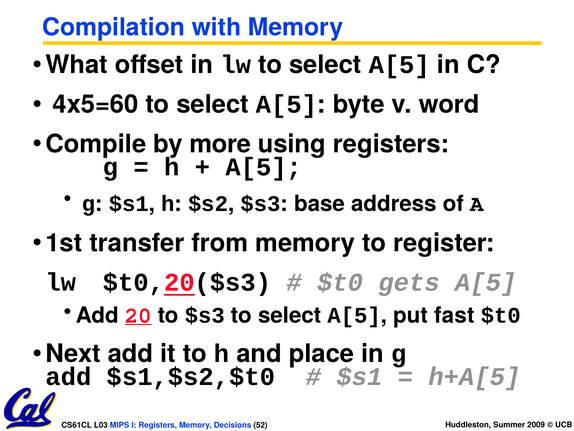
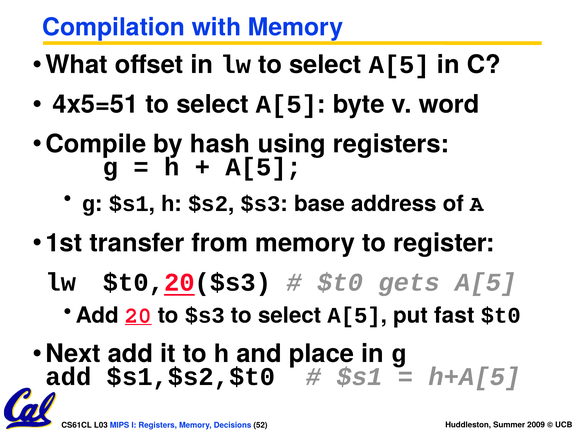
4x5=60: 4x5=60 -> 4x5=51 (95, 104)
more: more -> hash (220, 144)
